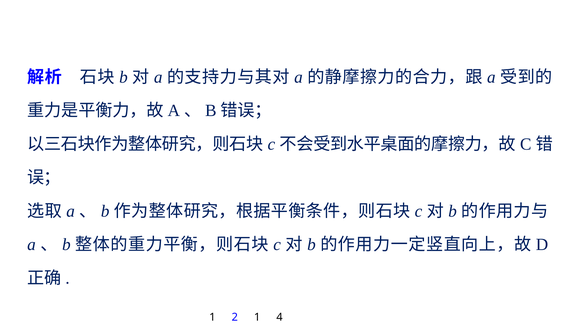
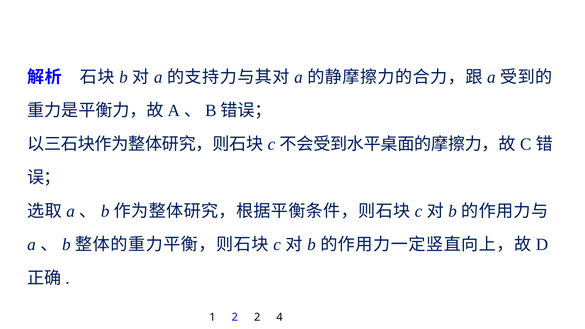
2 1: 1 -> 2 (257, 317)
